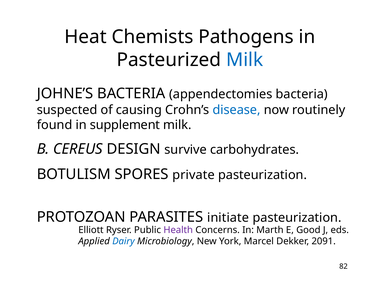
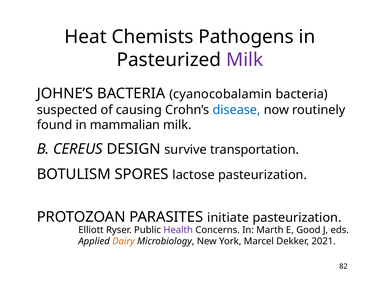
Milk colour: blue -> purple (245, 60)
appendectomies: appendectomies -> cyanocobalamin (221, 94)
supplement: supplement -> mammalian (125, 125)
carbohydrates: carbohydrates -> transportation (255, 150)
private: private -> lactose (194, 175)
Dairy colour: blue -> orange (123, 241)
2091: 2091 -> 2021 (324, 241)
